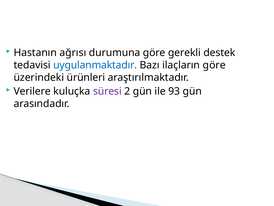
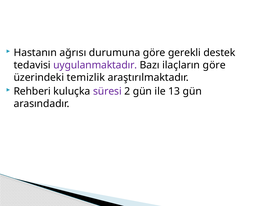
uygulanmaktadır colour: blue -> purple (95, 65)
ürünleri: ürünleri -> temizlik (86, 77)
Verilere: Verilere -> Rehberi (32, 91)
93: 93 -> 13 (174, 91)
